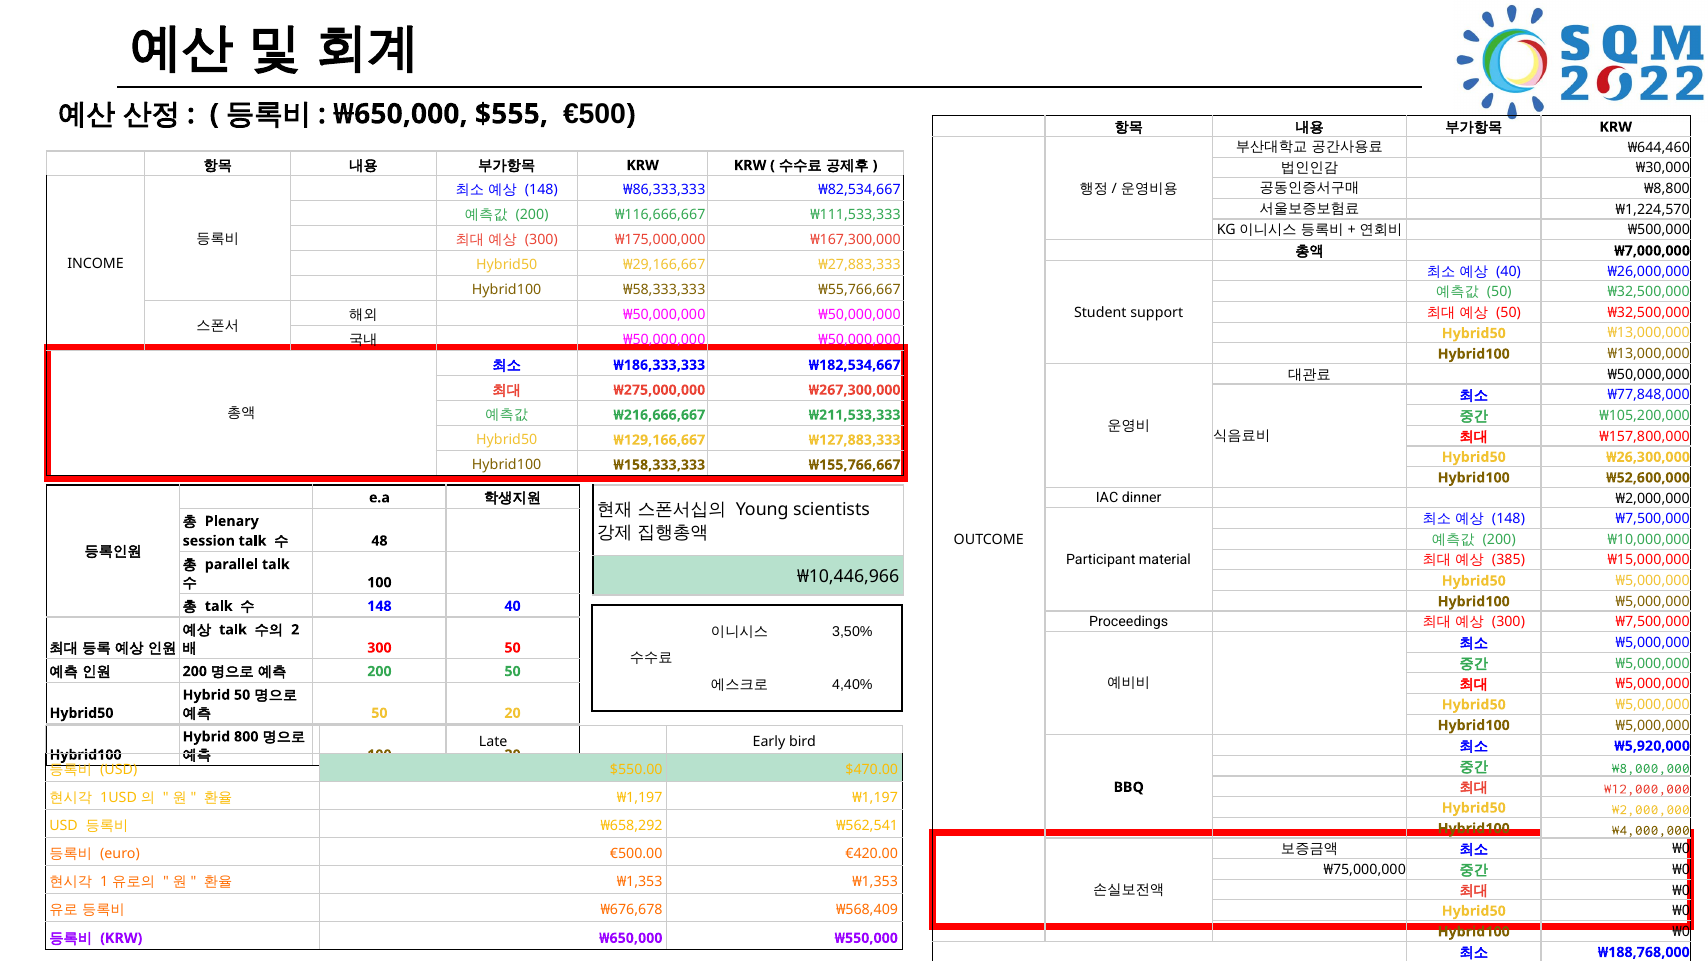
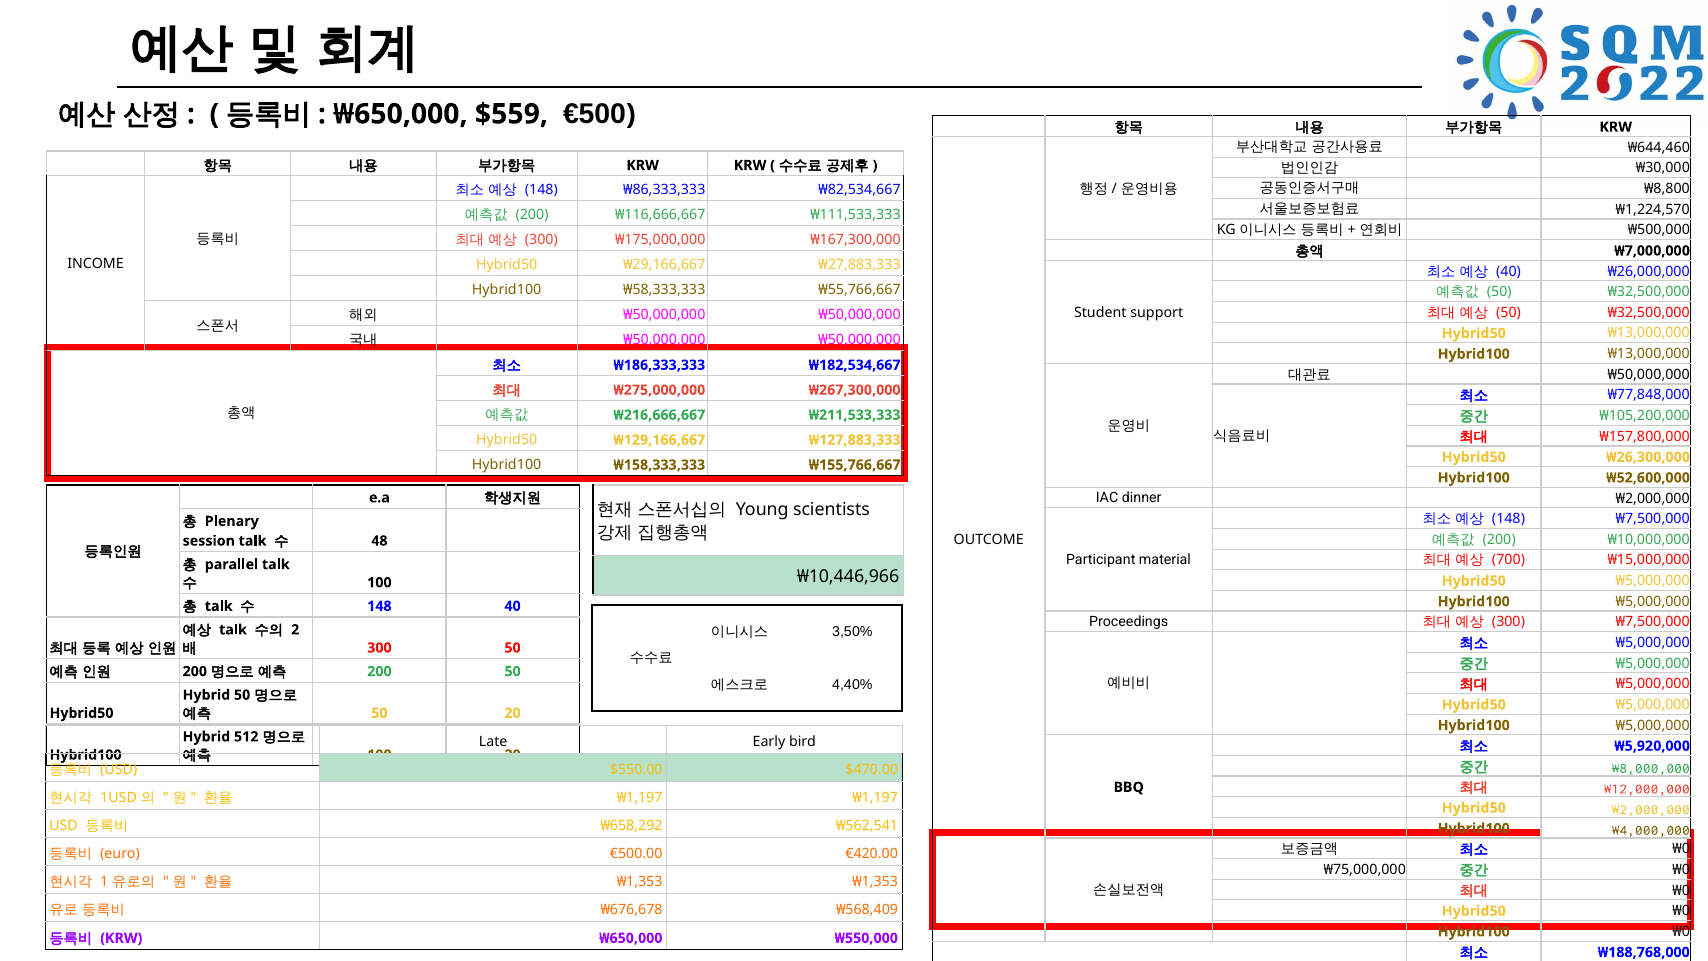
$555: $555 -> $559 (511, 114)
385: 385 -> 700 (1509, 560)
800: 800 -> 512 (246, 737)
